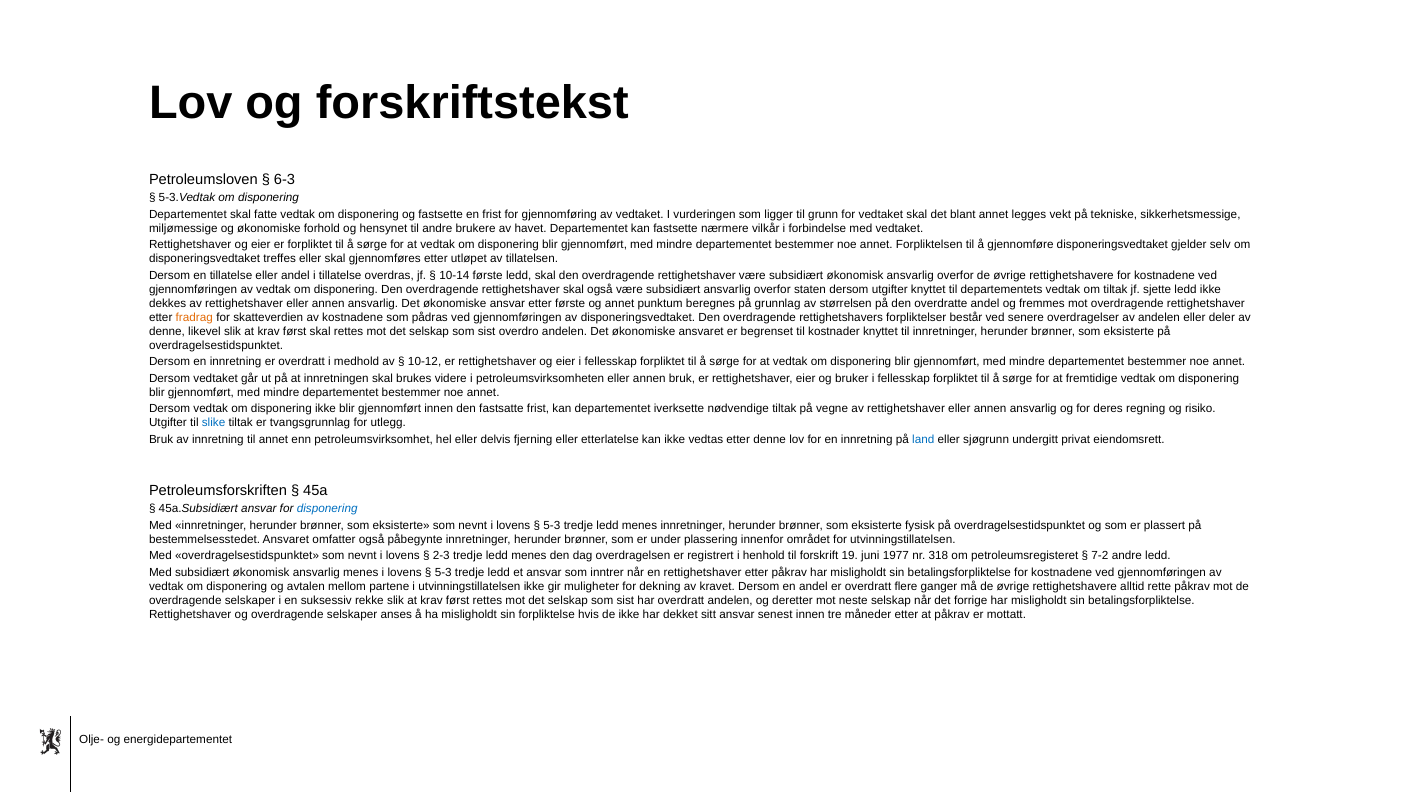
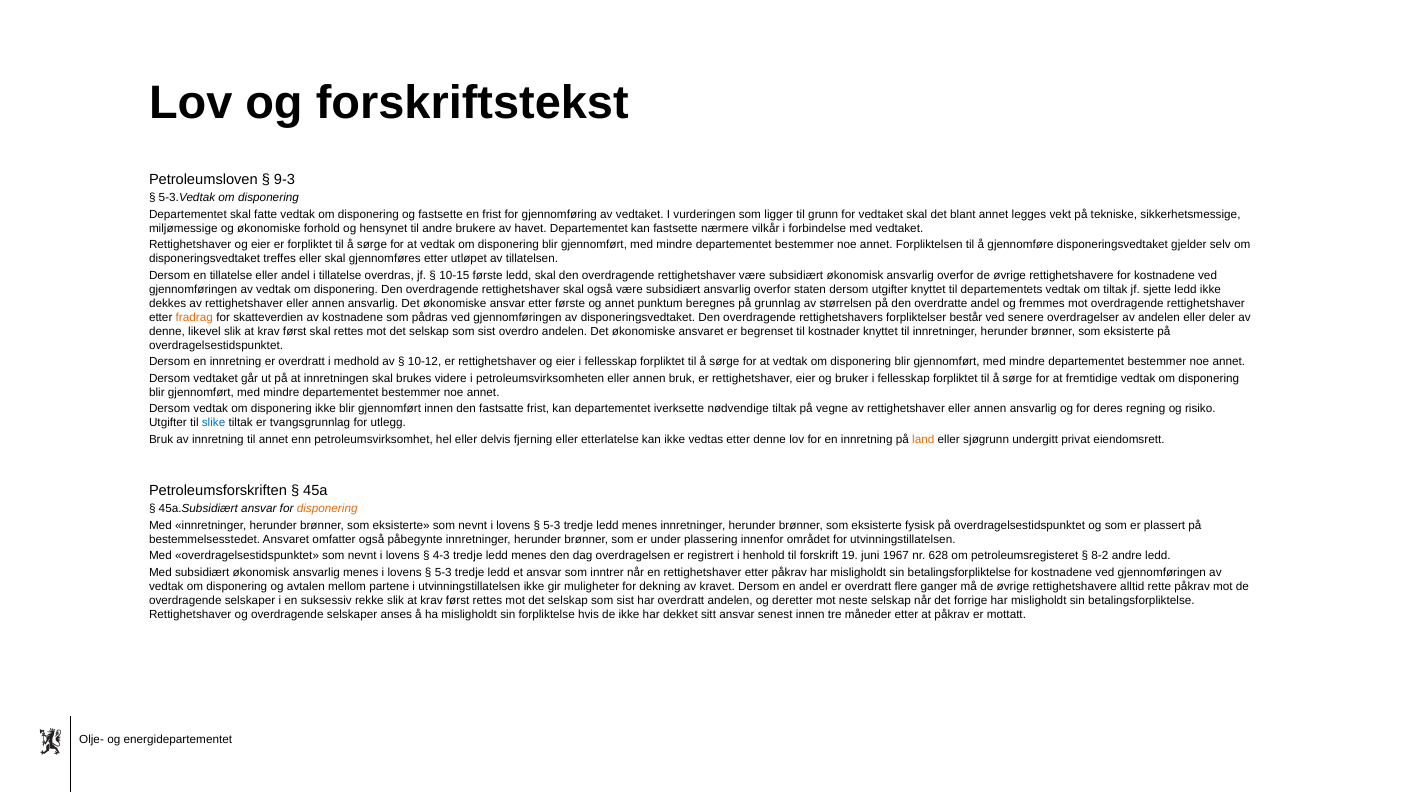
6-3: 6-3 -> 9-3 (285, 180)
10-14: 10-14 -> 10-15 (454, 275)
land colour: blue -> orange (923, 439)
disponering colour: blue -> orange (327, 509)
2-3: 2-3 -> 4-3 (441, 556)
1977: 1977 -> 1967 (896, 556)
318: 318 -> 628 (938, 556)
7-2: 7-2 -> 8-2 (1100, 556)
